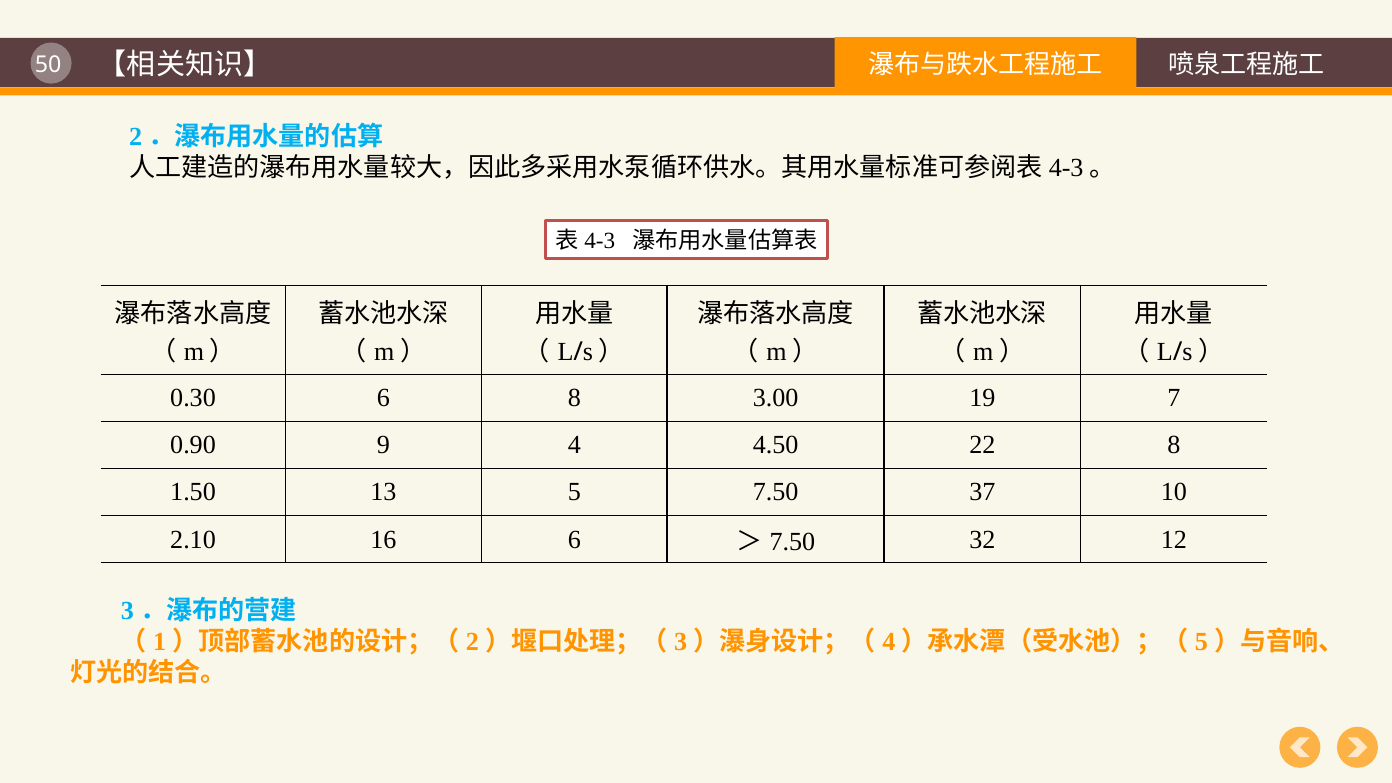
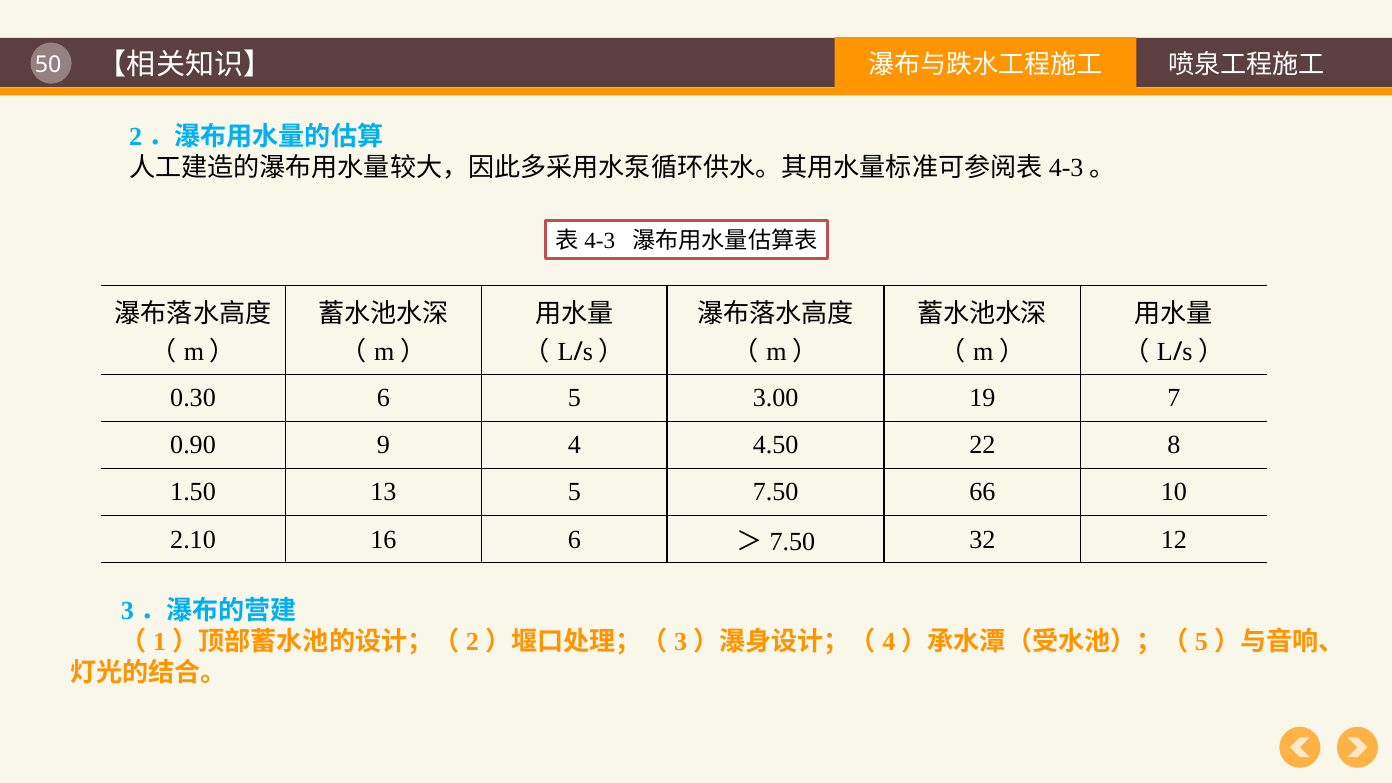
6 8: 8 -> 5 (574, 398)
37: 37 -> 66 (982, 492)
